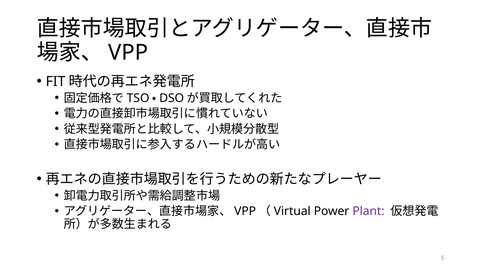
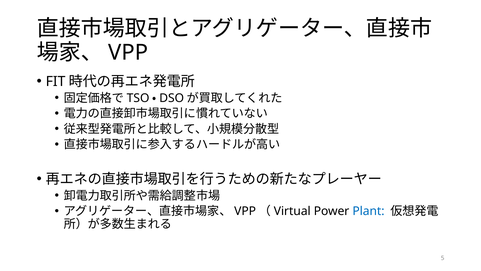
Plant colour: purple -> blue (368, 211)
